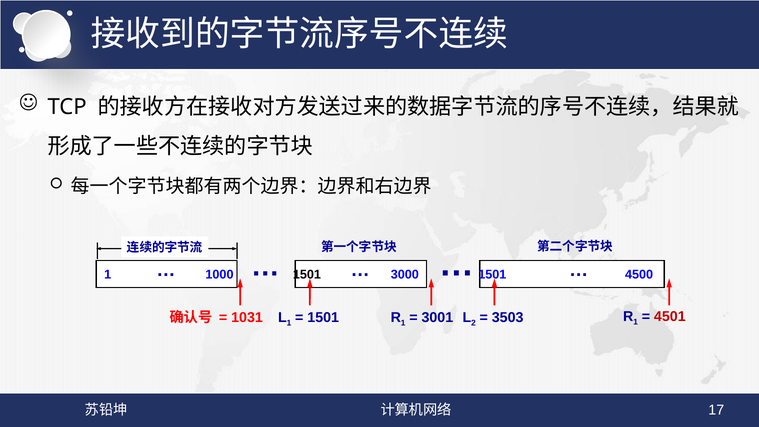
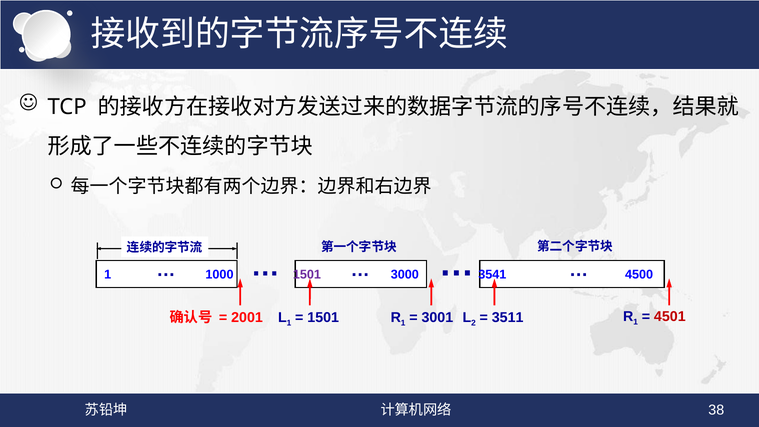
1501 colour: black -> purple (307, 275)
3000 1501: 1501 -> 3541 (492, 275)
1031: 1031 -> 2001 (247, 318)
3503: 3503 -> 3511 (508, 318)
17: 17 -> 38 (716, 410)
